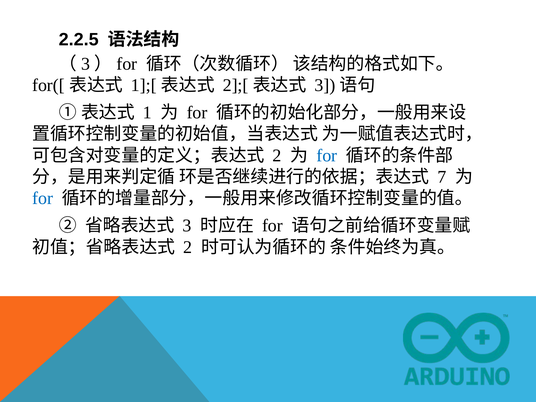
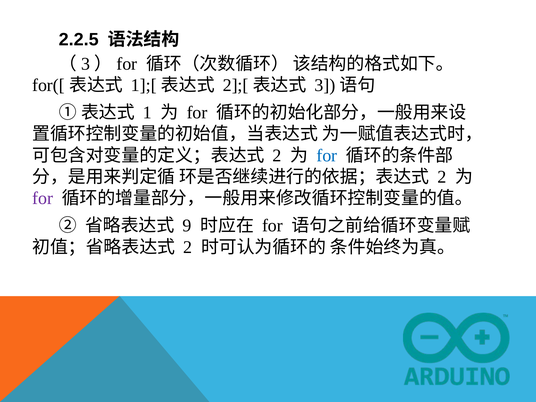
7: 7 -> 2 (442, 177)
for colour: blue -> purple (43, 198)
3: 3 -> 9 (187, 226)
